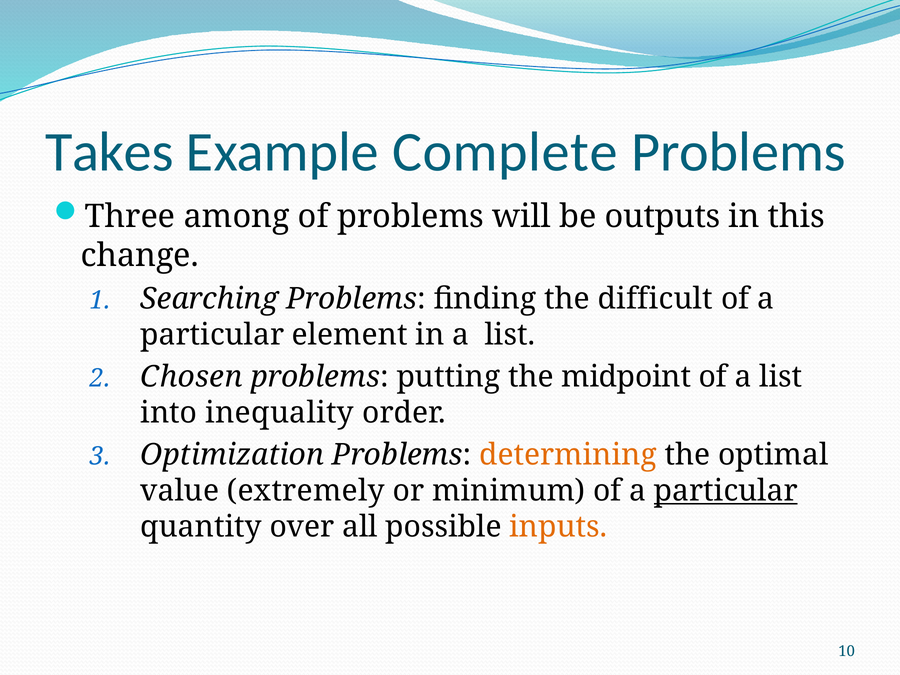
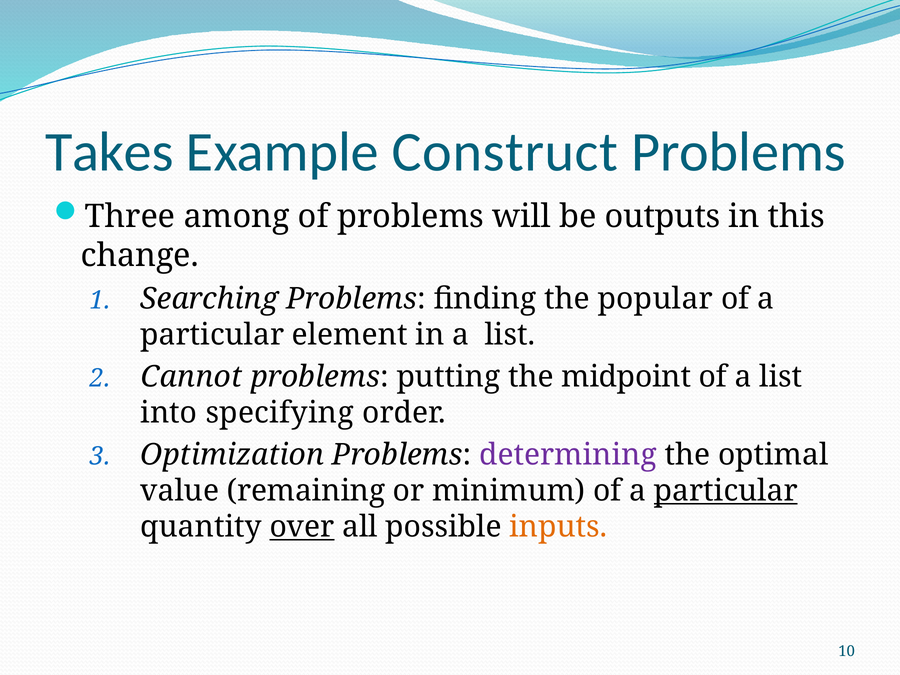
Complete: Complete -> Construct (505, 152)
difficult: difficult -> popular (655, 299)
Chosen: Chosen -> Cannot (191, 377)
inequality: inequality -> specifying (280, 413)
determining colour: orange -> purple (568, 455)
extremely: extremely -> remaining (306, 491)
over underline: none -> present (302, 527)
